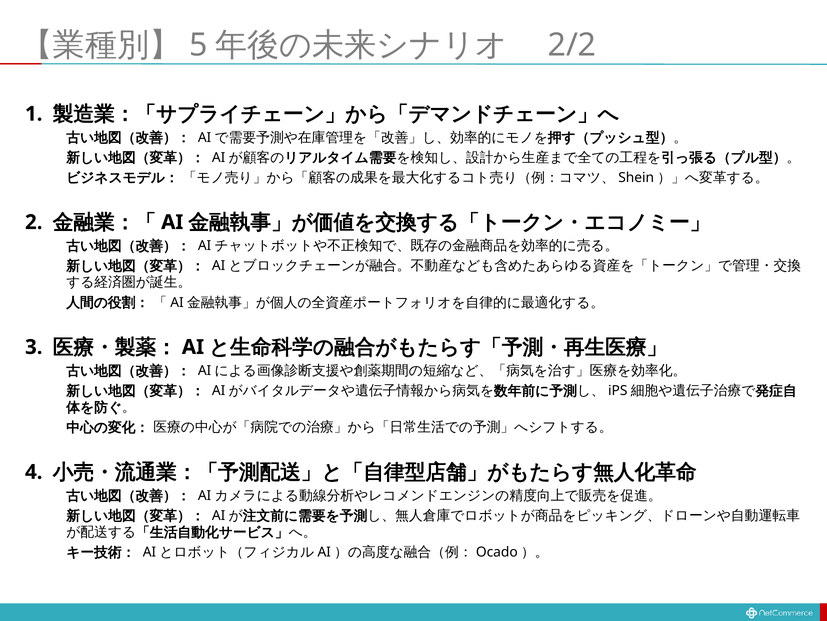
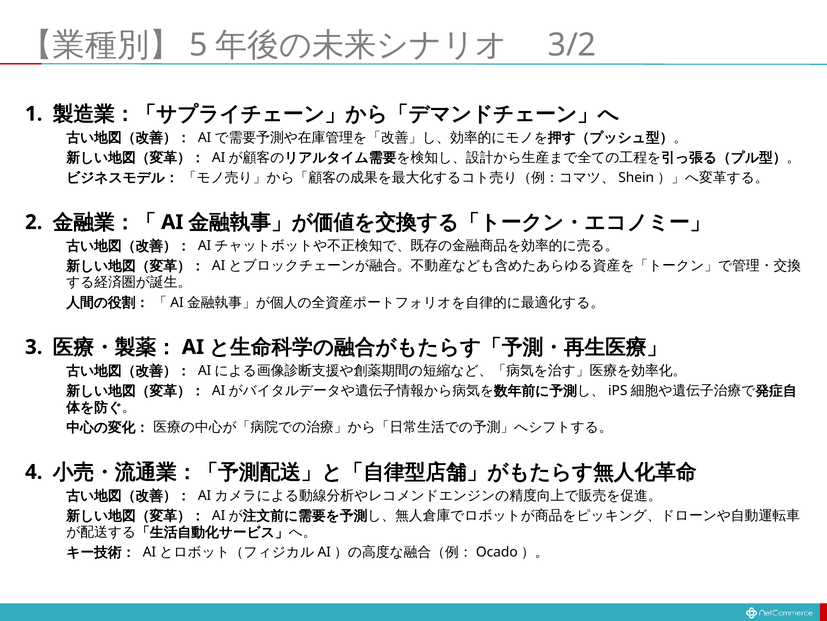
2/2: 2/2 -> 3/2 (572, 45)
